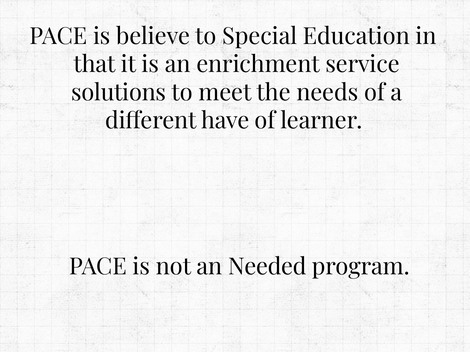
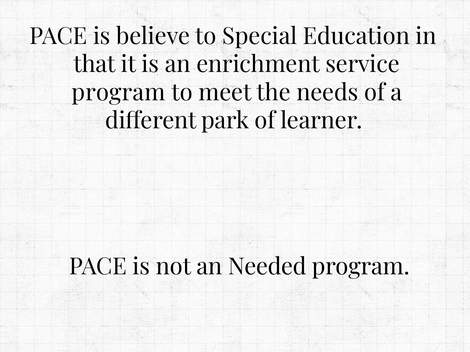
solutions: solutions -> program (118, 93)
have: have -> park (225, 121)
